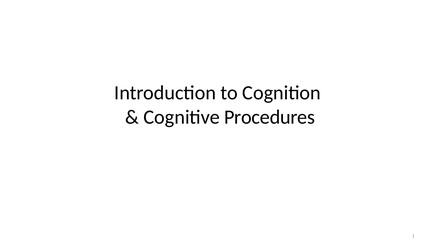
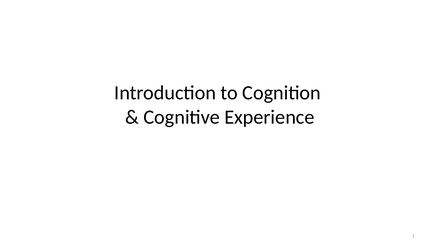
Procedures: Procedures -> Experience (269, 117)
